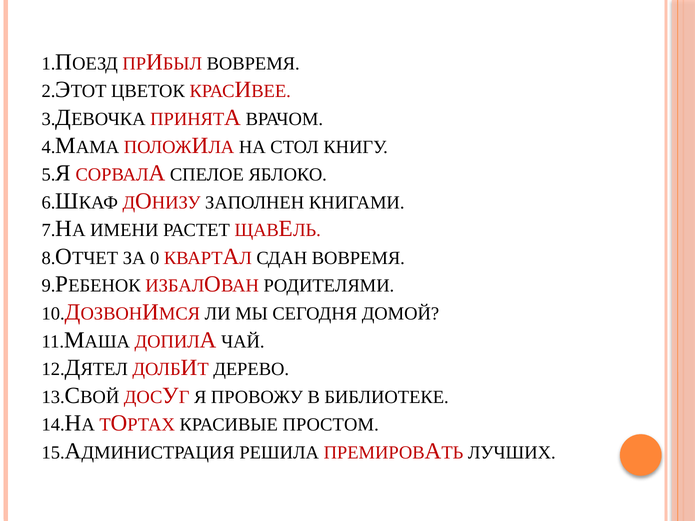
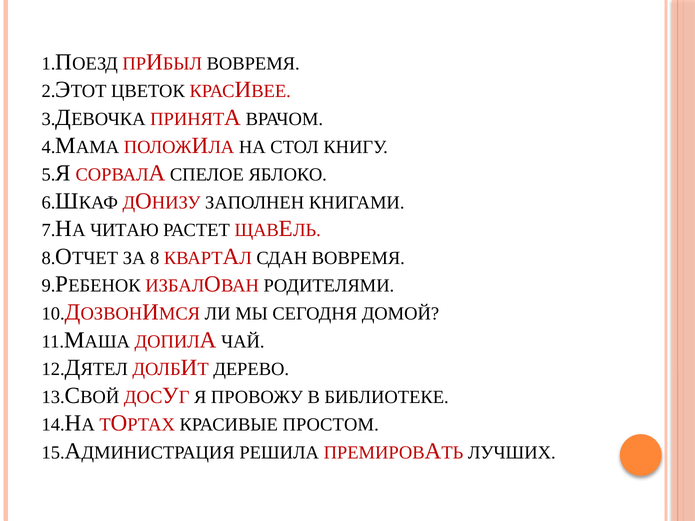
ИМЕНИ: ИМЕНИ -> ЧИТАЮ (124, 230)
ЗА 0: 0 -> 8 (155, 258)
